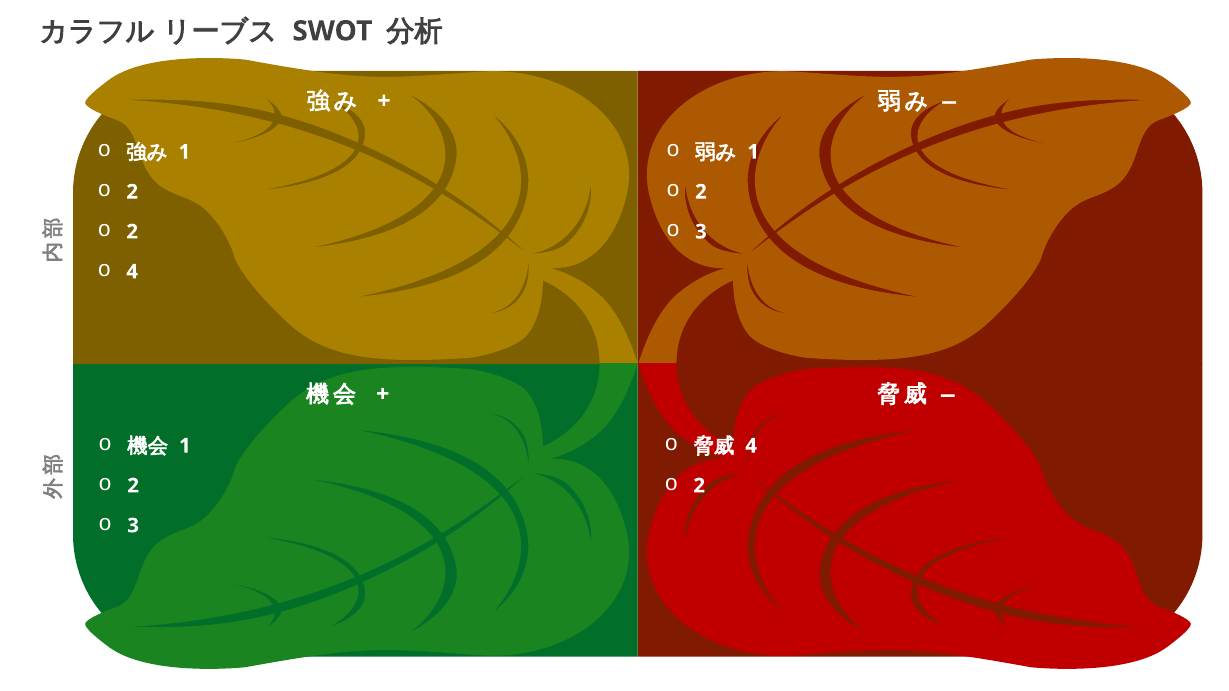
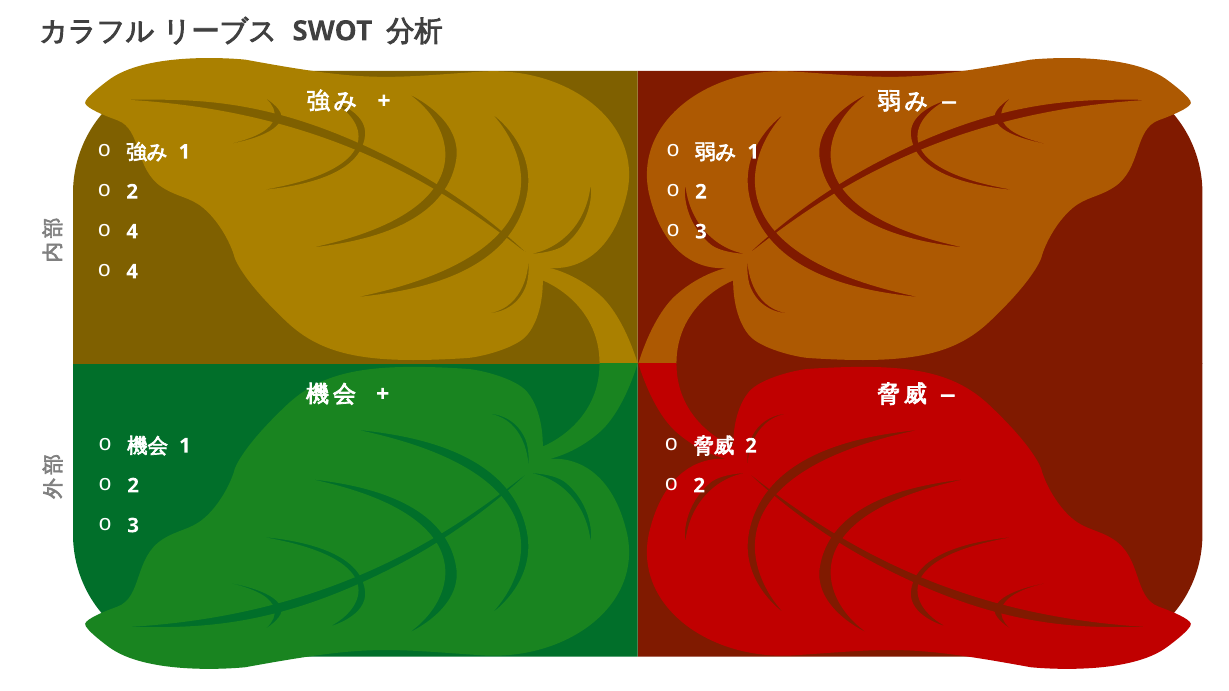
2: 2 -> 4 (132, 232)
4: 4 -> 2 (751, 446)
